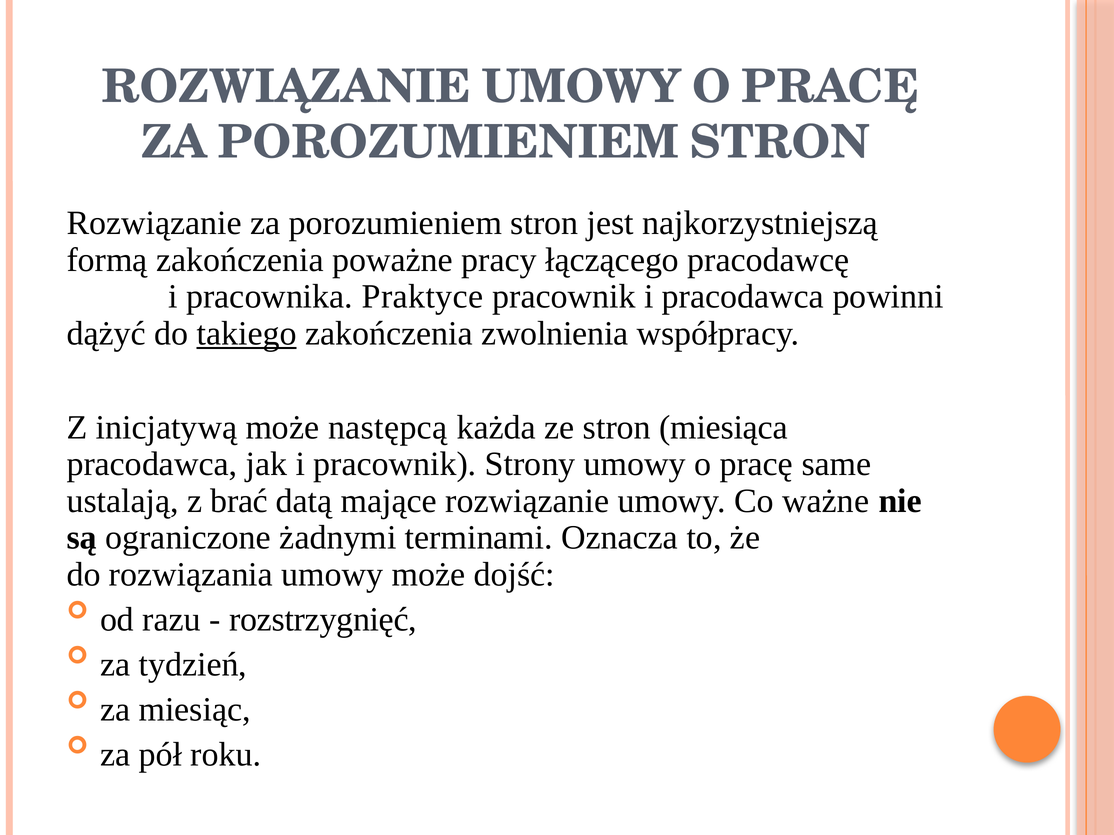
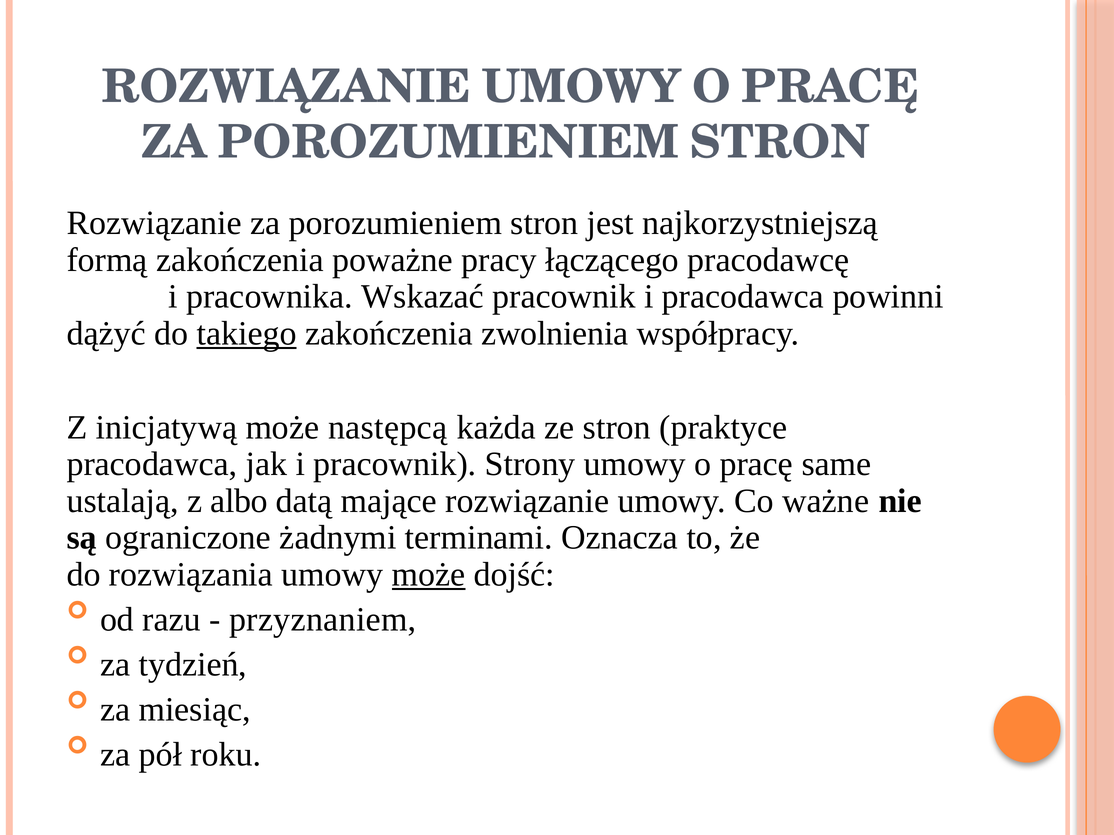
Praktyce: Praktyce -> Wskazać (423, 297)
miesiąca: miesiąca -> praktyce (723, 428)
brać: brać -> albo (239, 501)
może underline: none -> present (429, 575)
rozstrzygnięć: rozstrzygnięć -> przyznaniem (323, 620)
